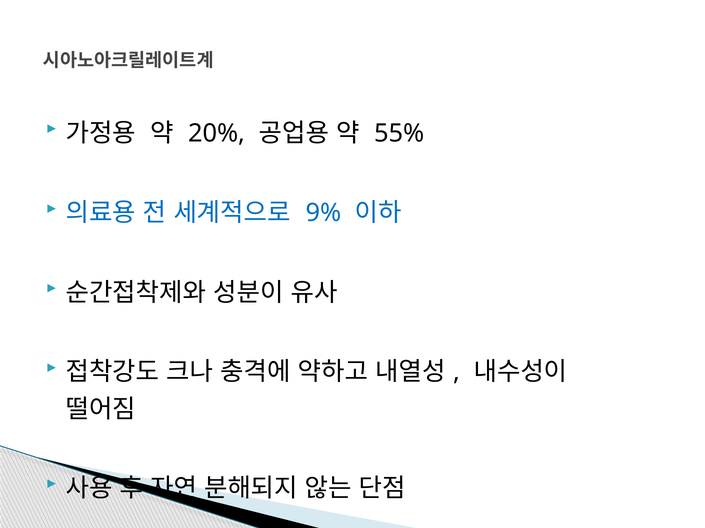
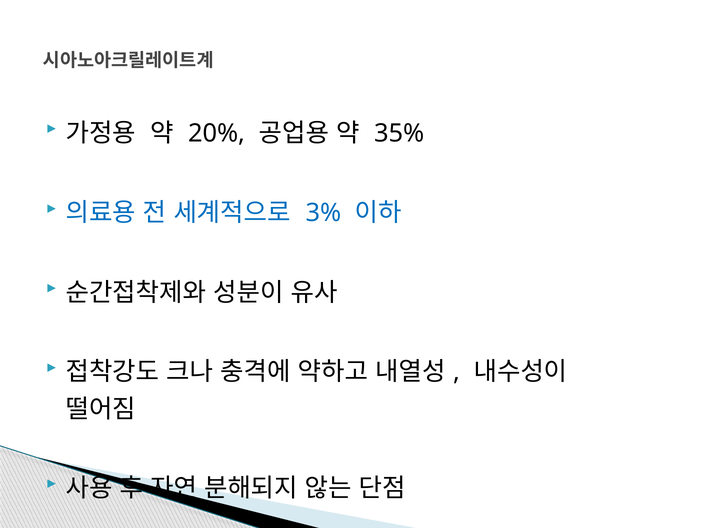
55%: 55% -> 35% (400, 134)
9%: 9% -> 3% (323, 213)
